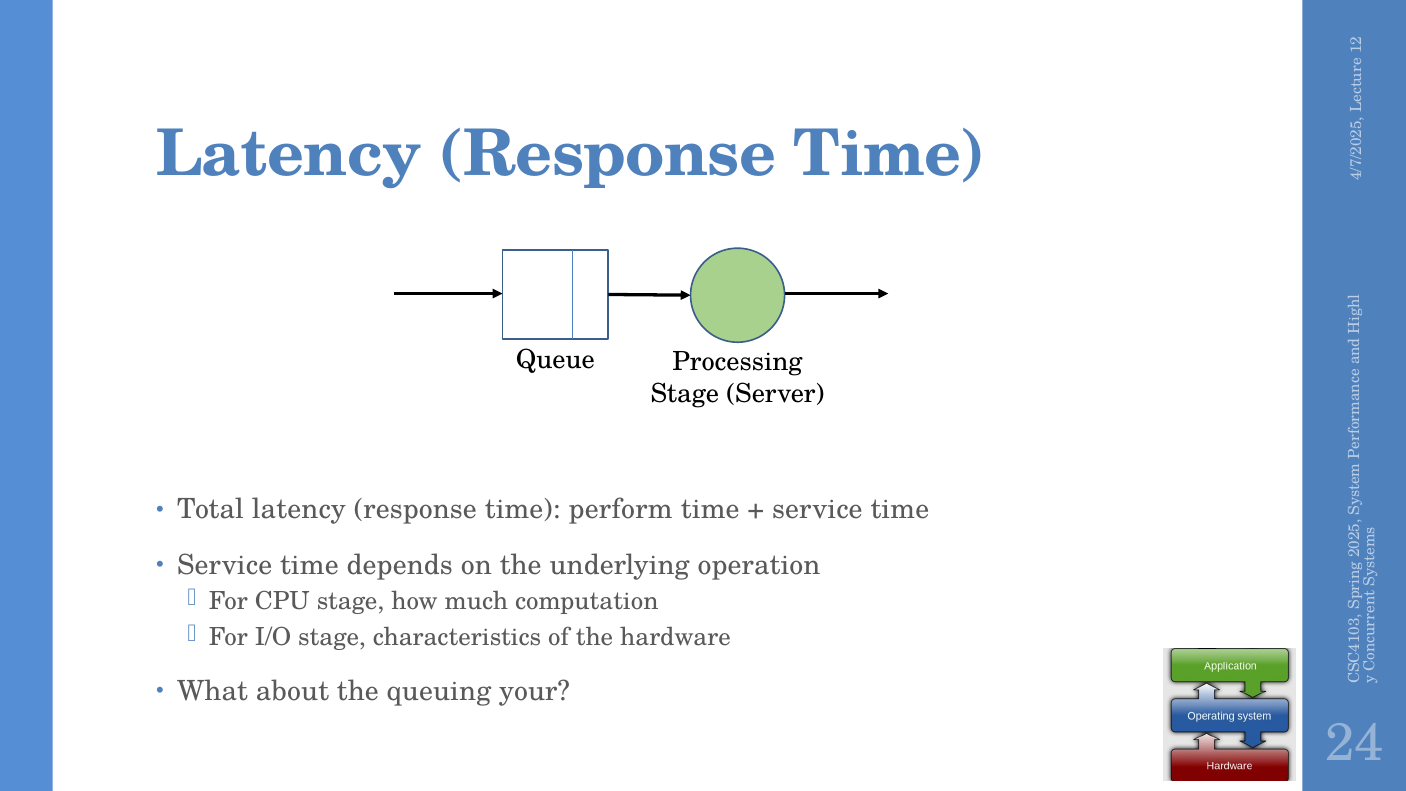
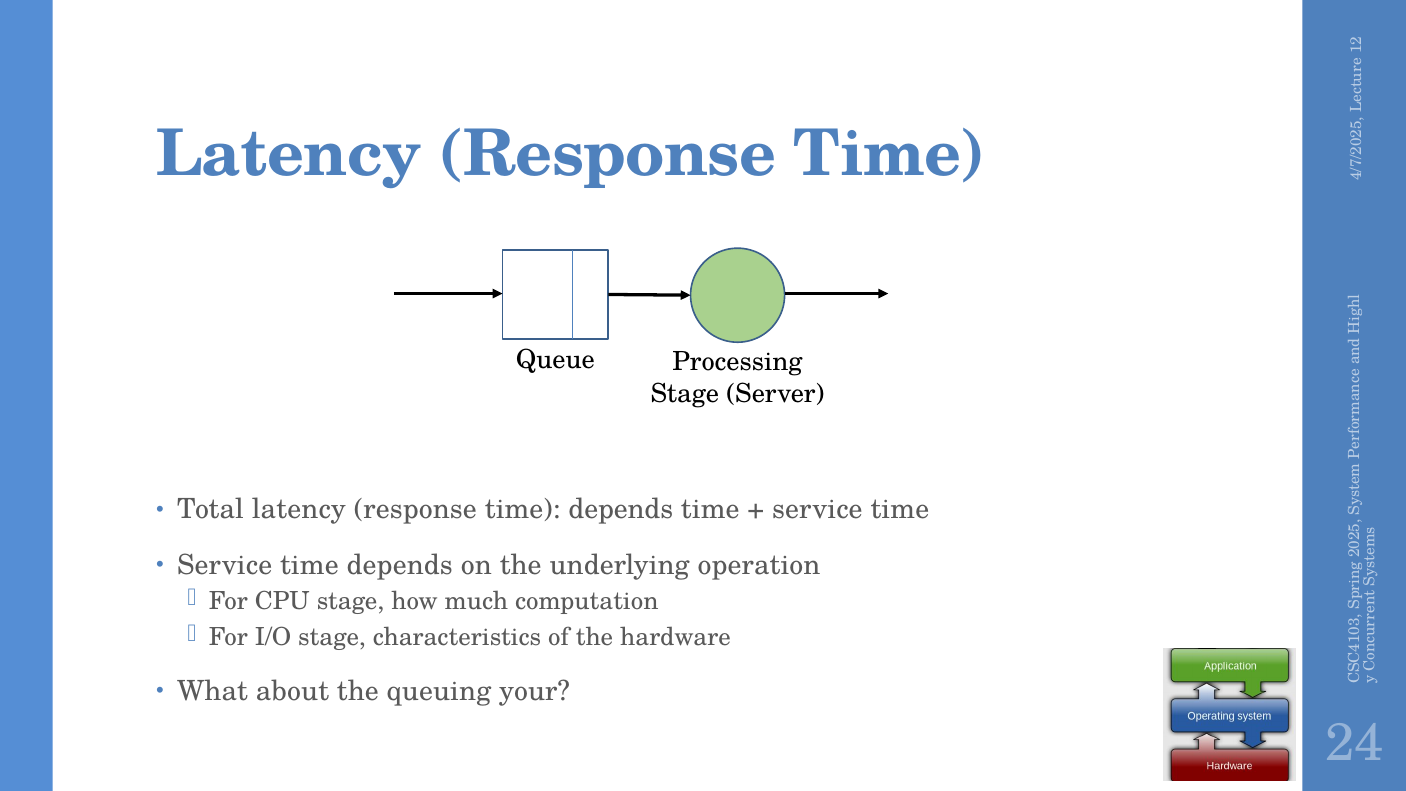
response time perform: perform -> depends (621, 510)
